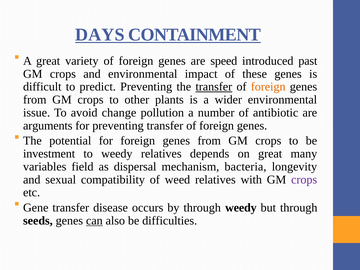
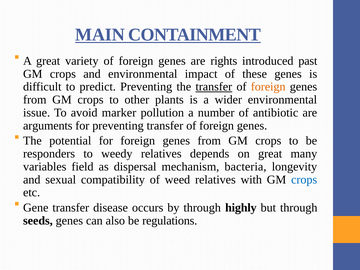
DAYS: DAYS -> MAIN (100, 35)
speed: speed -> rights (224, 61)
change: change -> marker (119, 113)
investment: investment -> responders (49, 154)
crops colour: purple -> blue (304, 180)
through weedy: weedy -> highly (241, 208)
can underline: present -> none (94, 221)
difficulties: difficulties -> regulations (170, 221)
